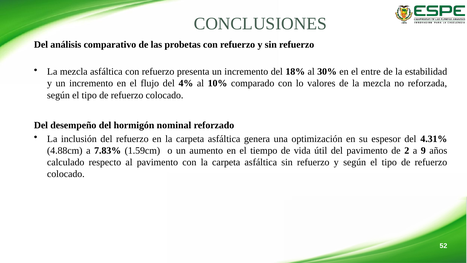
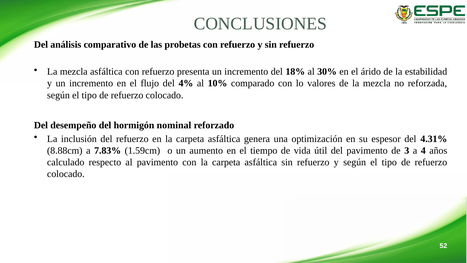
entre: entre -> árido (371, 72)
4.88cm: 4.88cm -> 8.88cm (65, 150)
2: 2 -> 3 (407, 150)
9: 9 -> 4 (423, 150)
